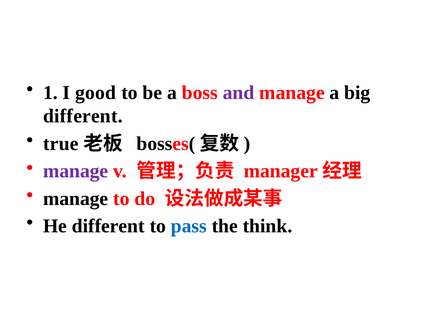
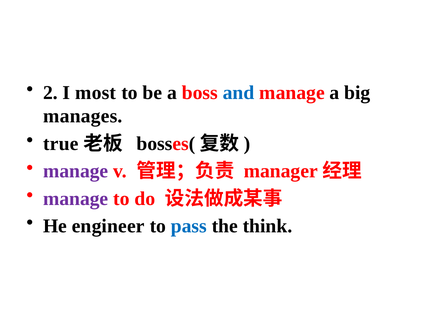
1: 1 -> 2 (50, 93)
good: good -> most (96, 93)
and colour: purple -> blue (239, 93)
different: different -> manages (83, 116)
manage colour: black -> purple (76, 198)
He different: different -> engineer (108, 226)
